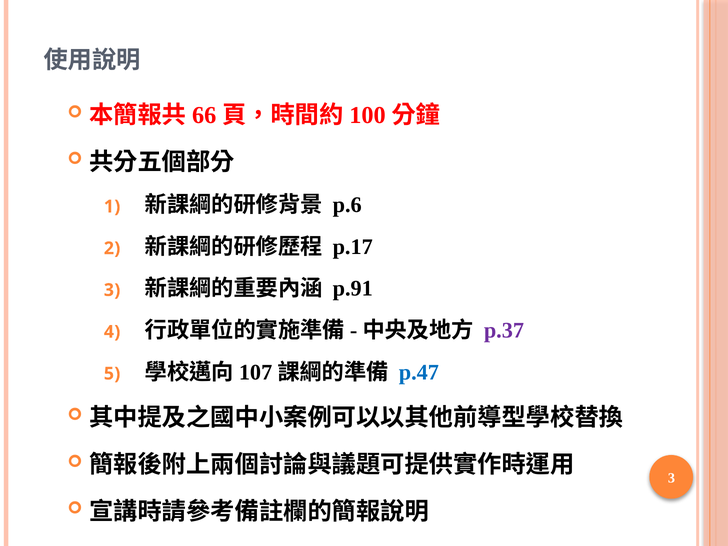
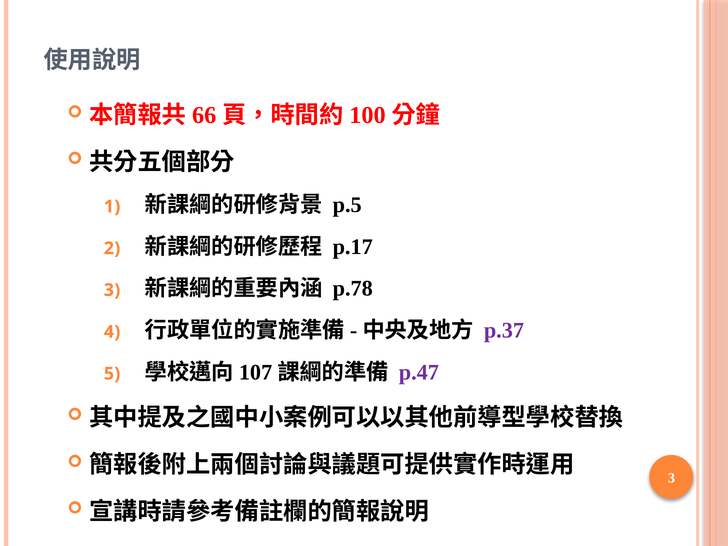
p.6: p.6 -> p.5 (347, 205)
p.91: p.91 -> p.78 (353, 289)
p.47 colour: blue -> purple (419, 372)
